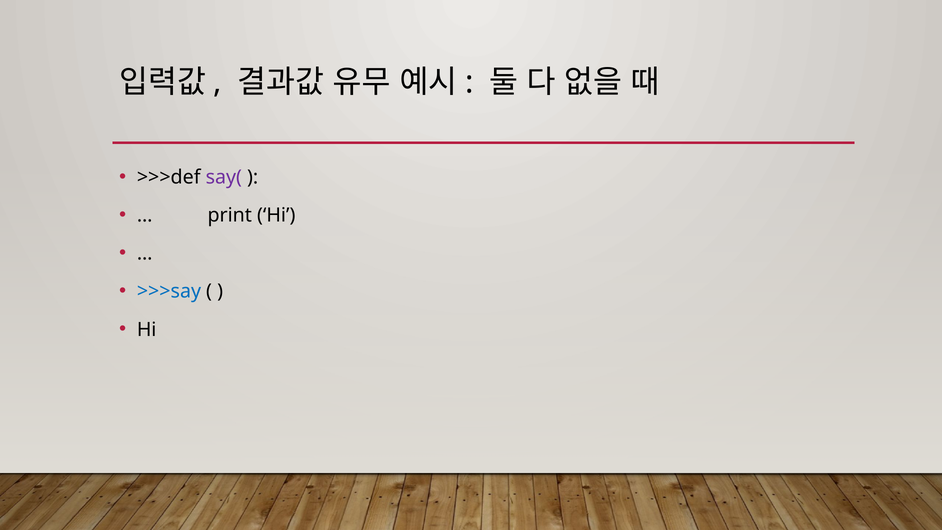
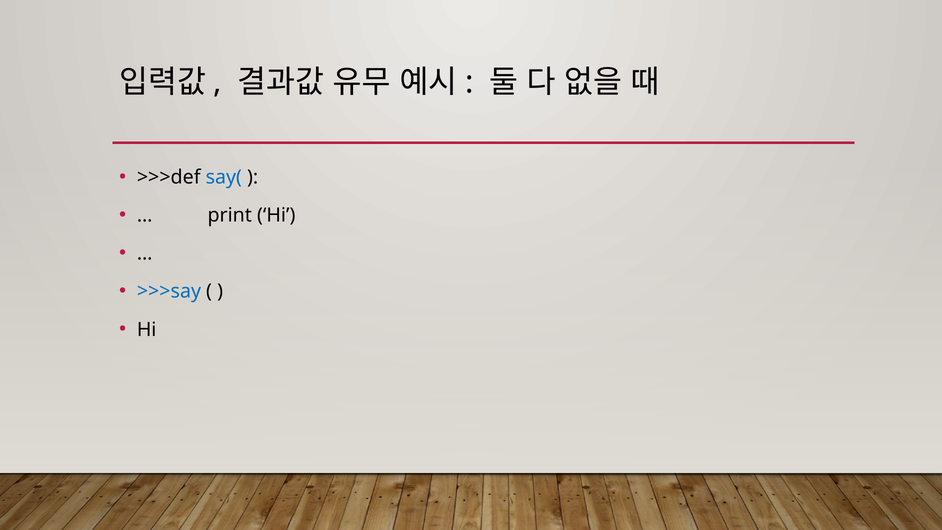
say( colour: purple -> blue (224, 177)
